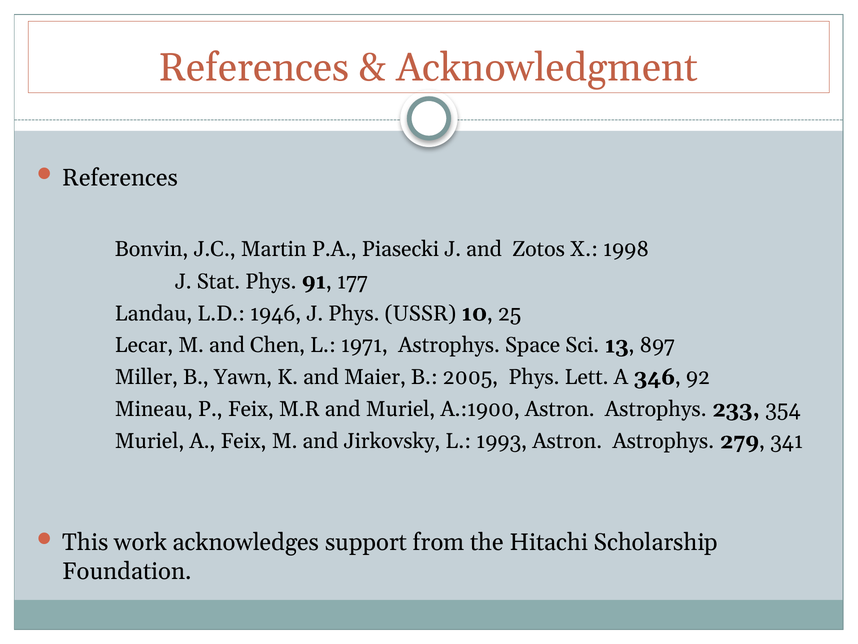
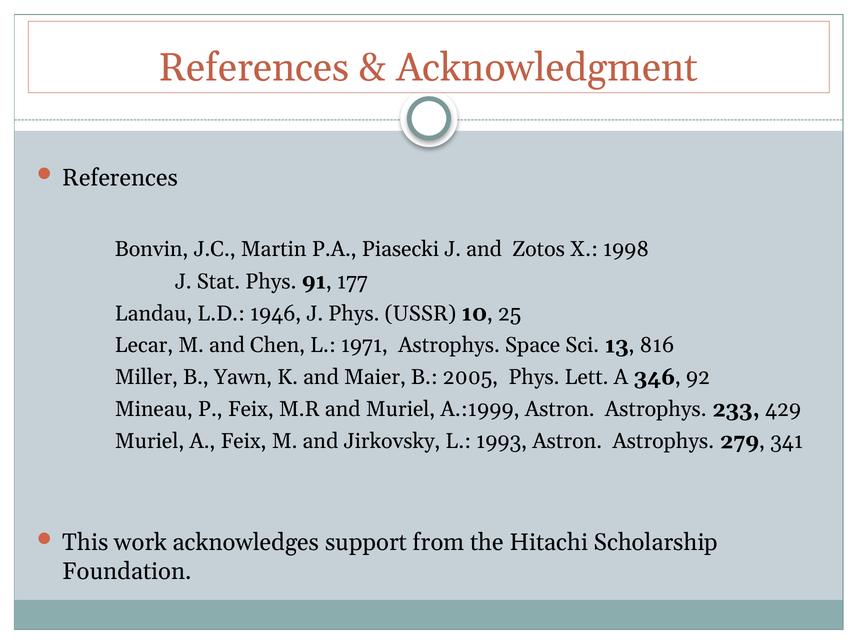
897: 897 -> 816 (657, 345)
A.:1900: A.:1900 -> A.:1999 (480, 409)
354: 354 -> 429 (783, 409)
